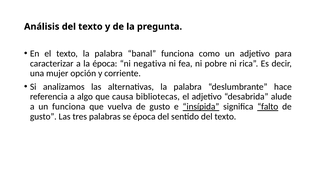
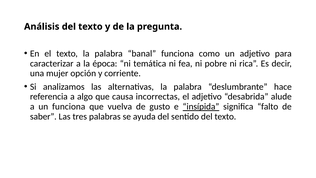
negativa: negativa -> temática (150, 63)
bibliotecas: bibliotecas -> incorrectas (158, 97)
falto underline: present -> none (268, 106)
gusto: gusto -> saber (43, 116)
se época: época -> ayuda (144, 116)
